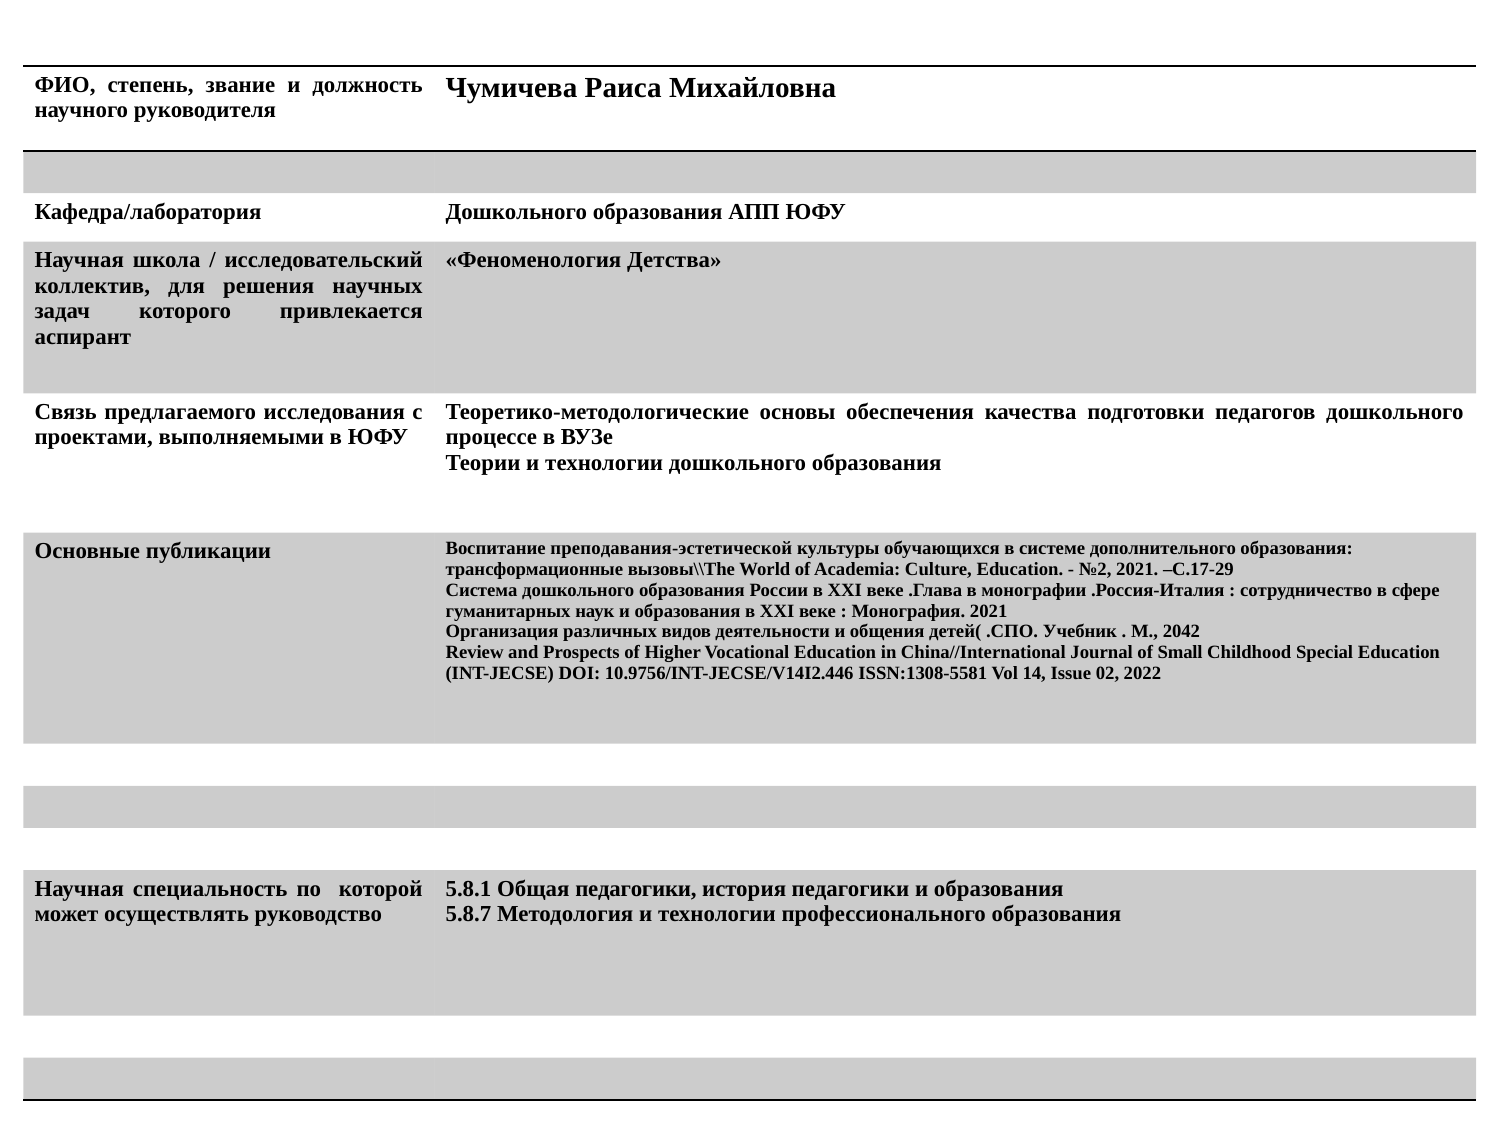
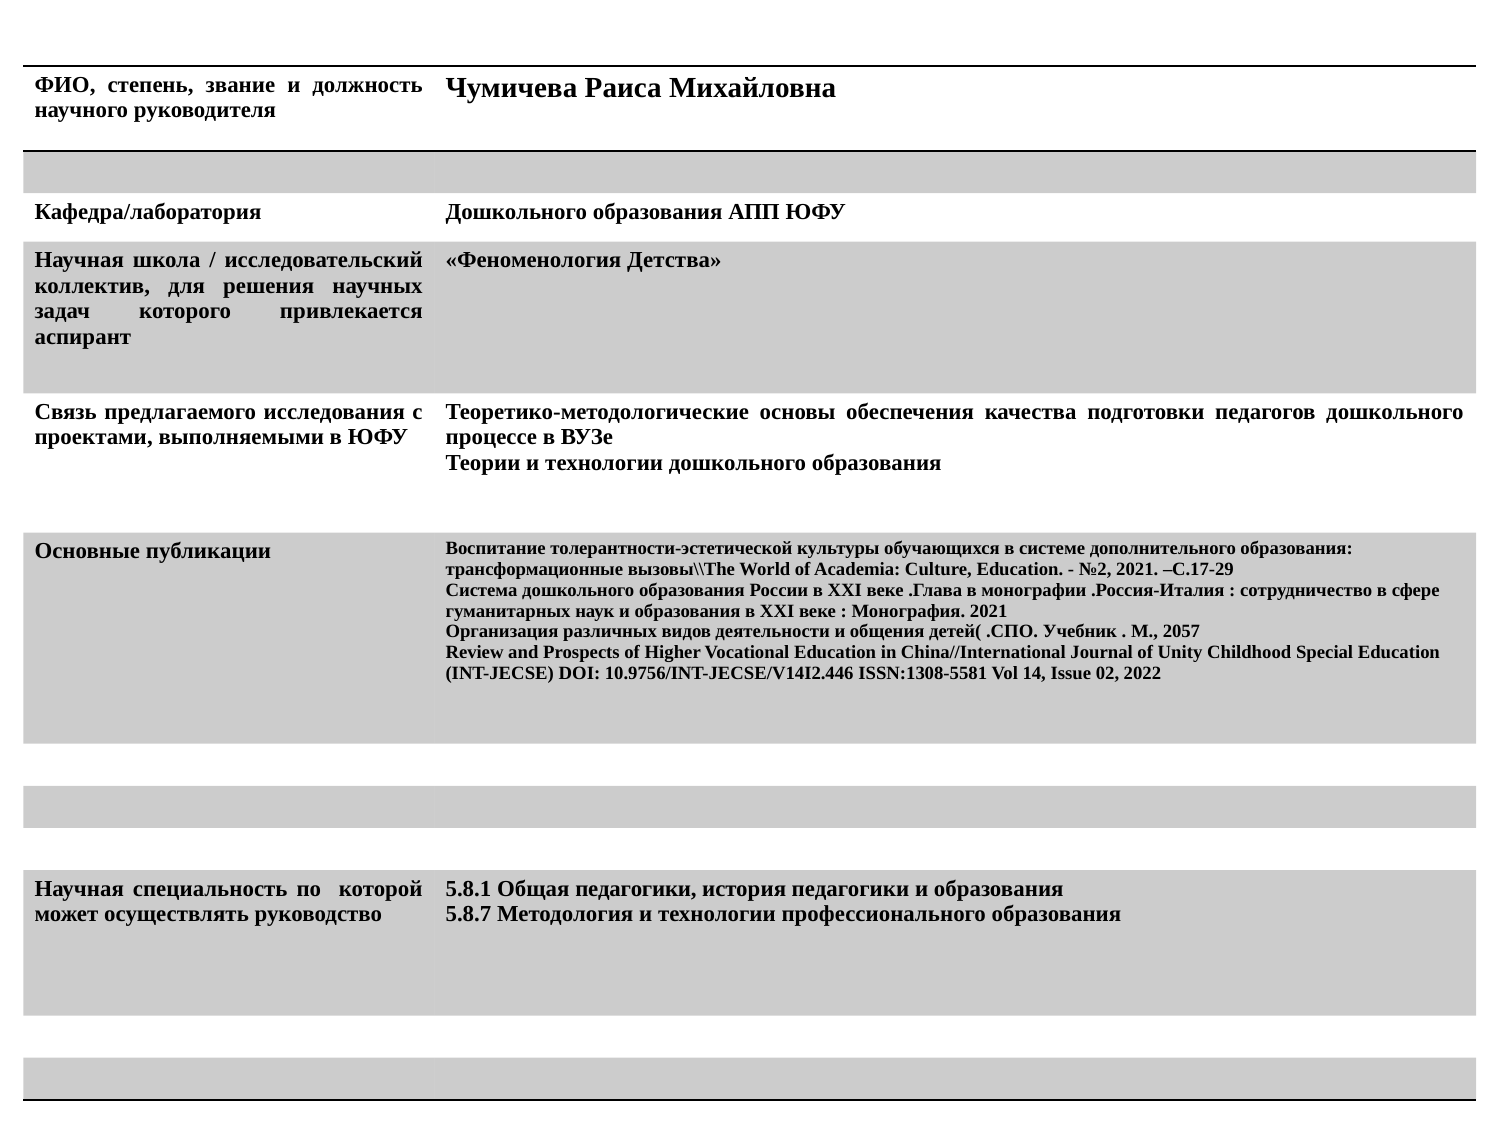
преподавания-эстетической: преподавания-эстетической -> толерантности-эстетической (671, 549)
2042: 2042 -> 2057 (1181, 632)
Small: Small -> Unity (1180, 652)
